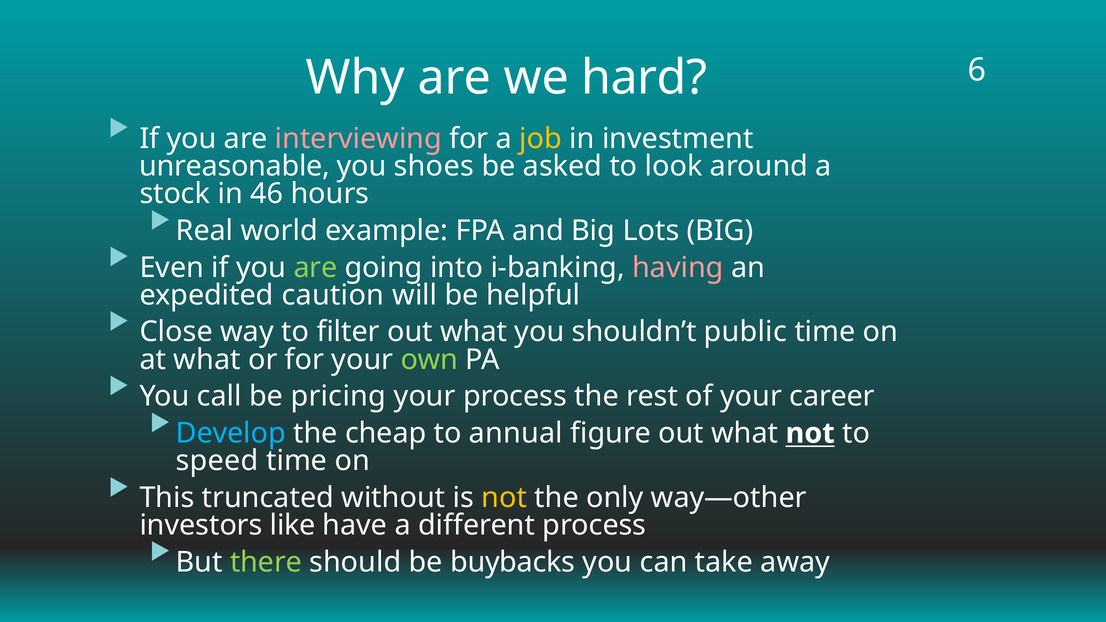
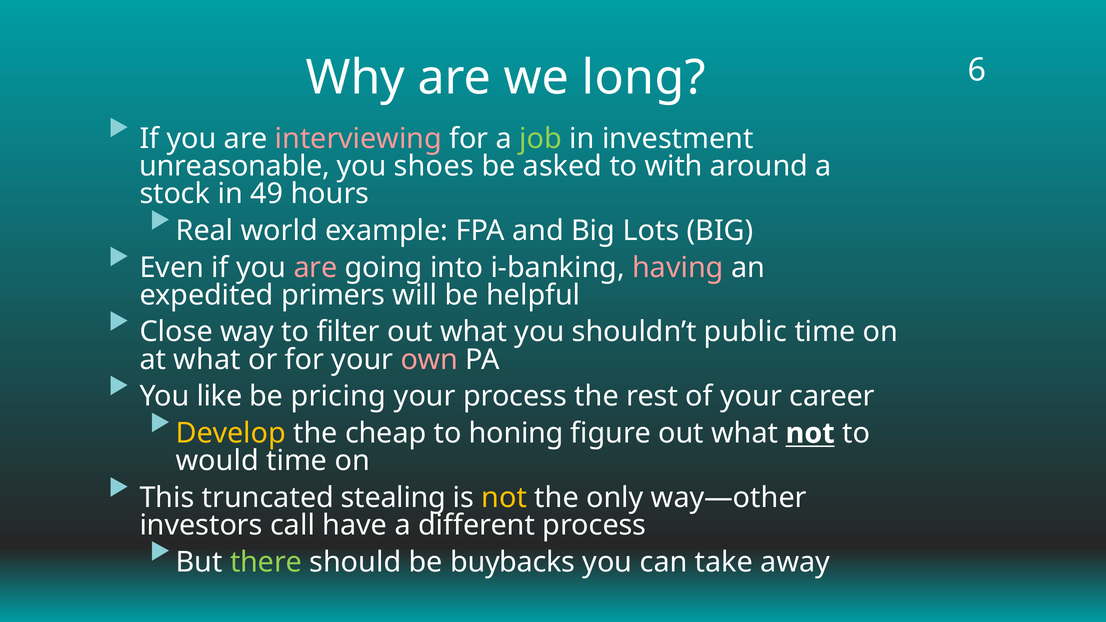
hard: hard -> long (644, 78)
job colour: yellow -> light green (541, 139)
look: look -> with (674, 166)
46: 46 -> 49 (267, 194)
are colour: light green -> pink (315, 268)
caution: caution -> primers (333, 295)
own colour: light green -> pink (429, 360)
call: call -> like (219, 396)
Develop colour: light blue -> yellow (231, 433)
annual: annual -> honing (516, 433)
speed: speed -> would (217, 461)
without: without -> stealing (393, 498)
like: like -> call (293, 525)
